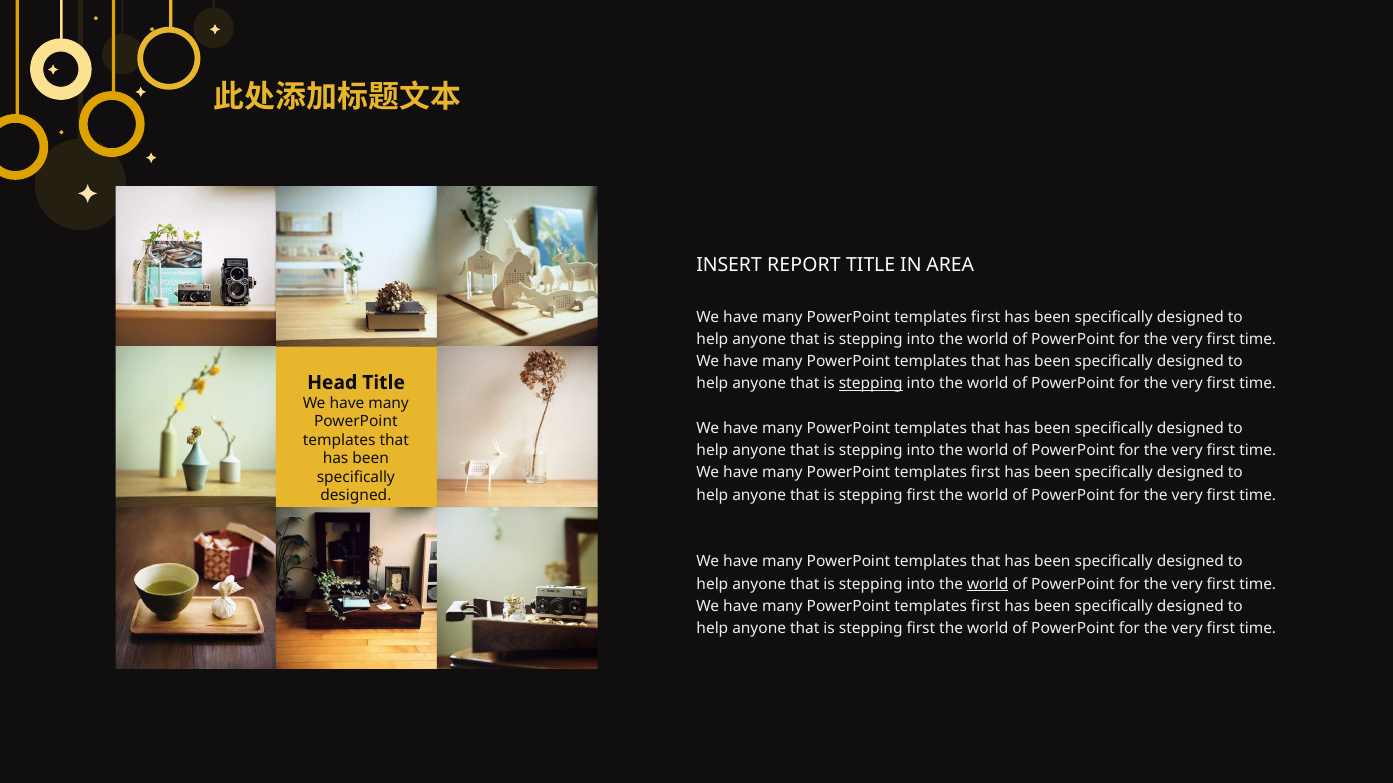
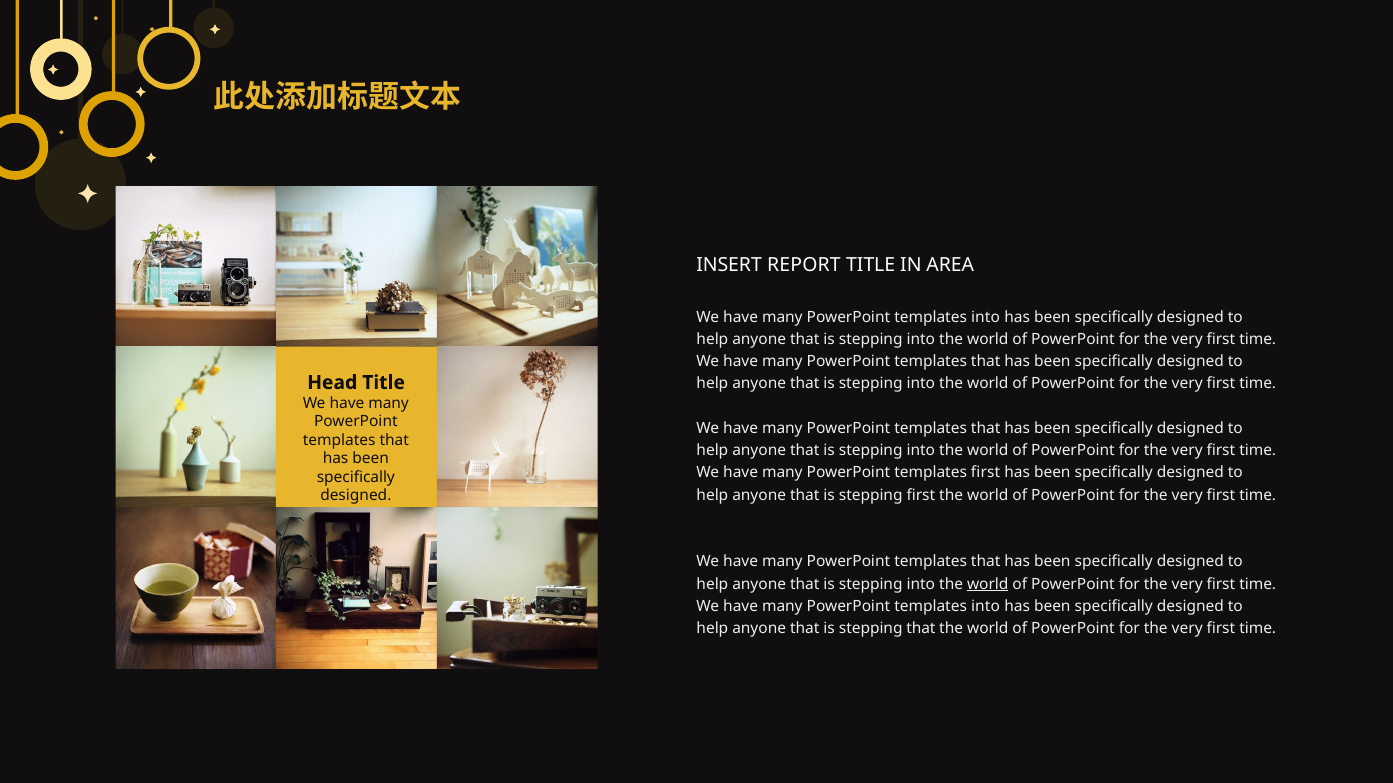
first: first -> into (986, 317)
stepping underline: present -> none (871, 384)
first: first -> into (986, 607)
first: first -> that (921, 629)
